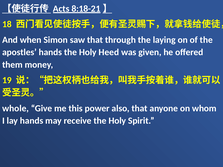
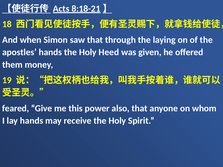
whole: whole -> feared (16, 108)
